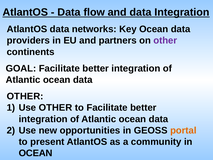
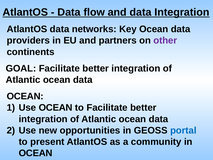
OTHER: OTHER -> OCEAN (25, 96)
Use OTHER: OTHER -> OCEAN (56, 108)
portal colour: orange -> blue (183, 130)
